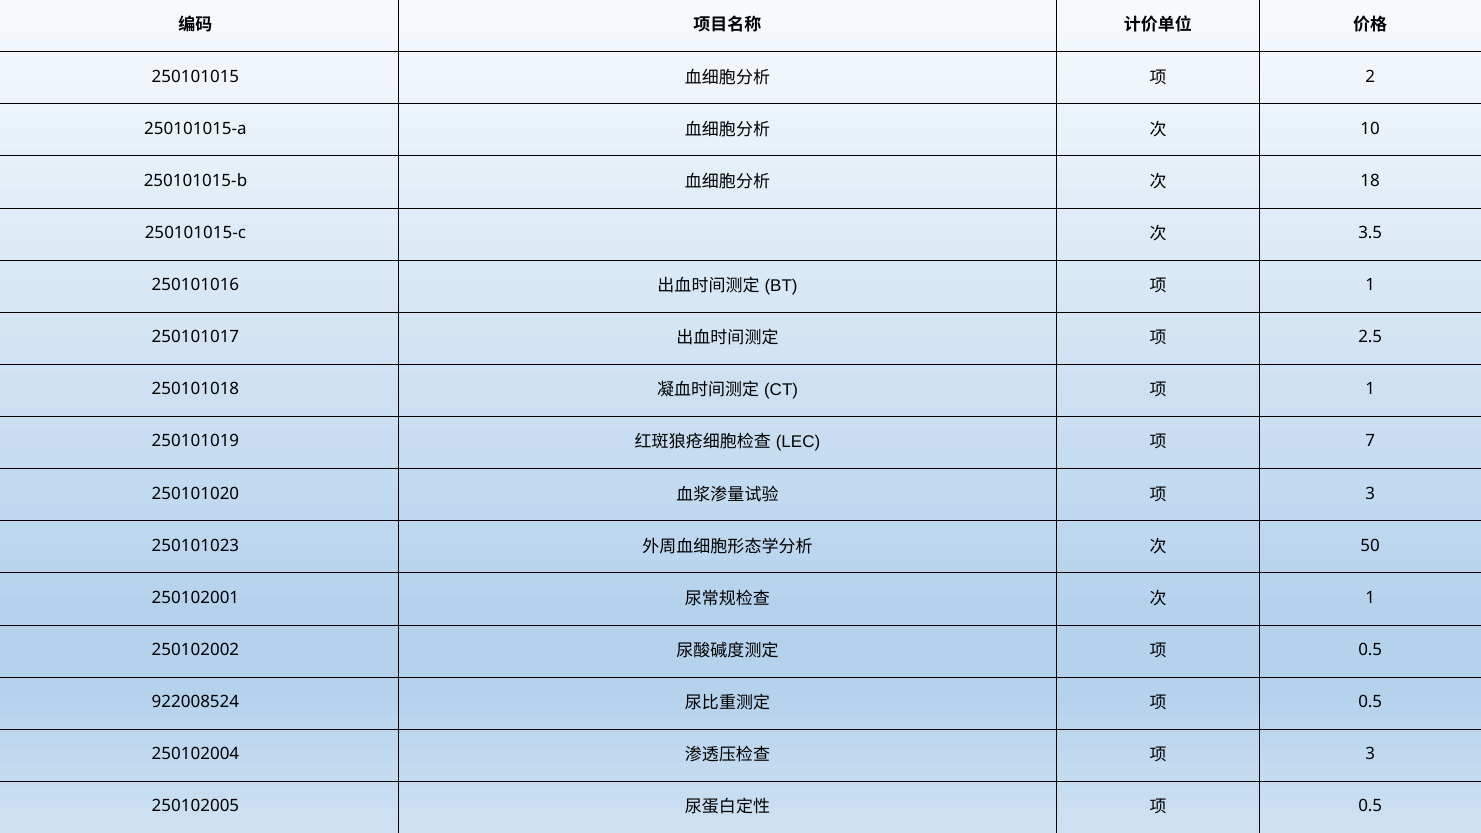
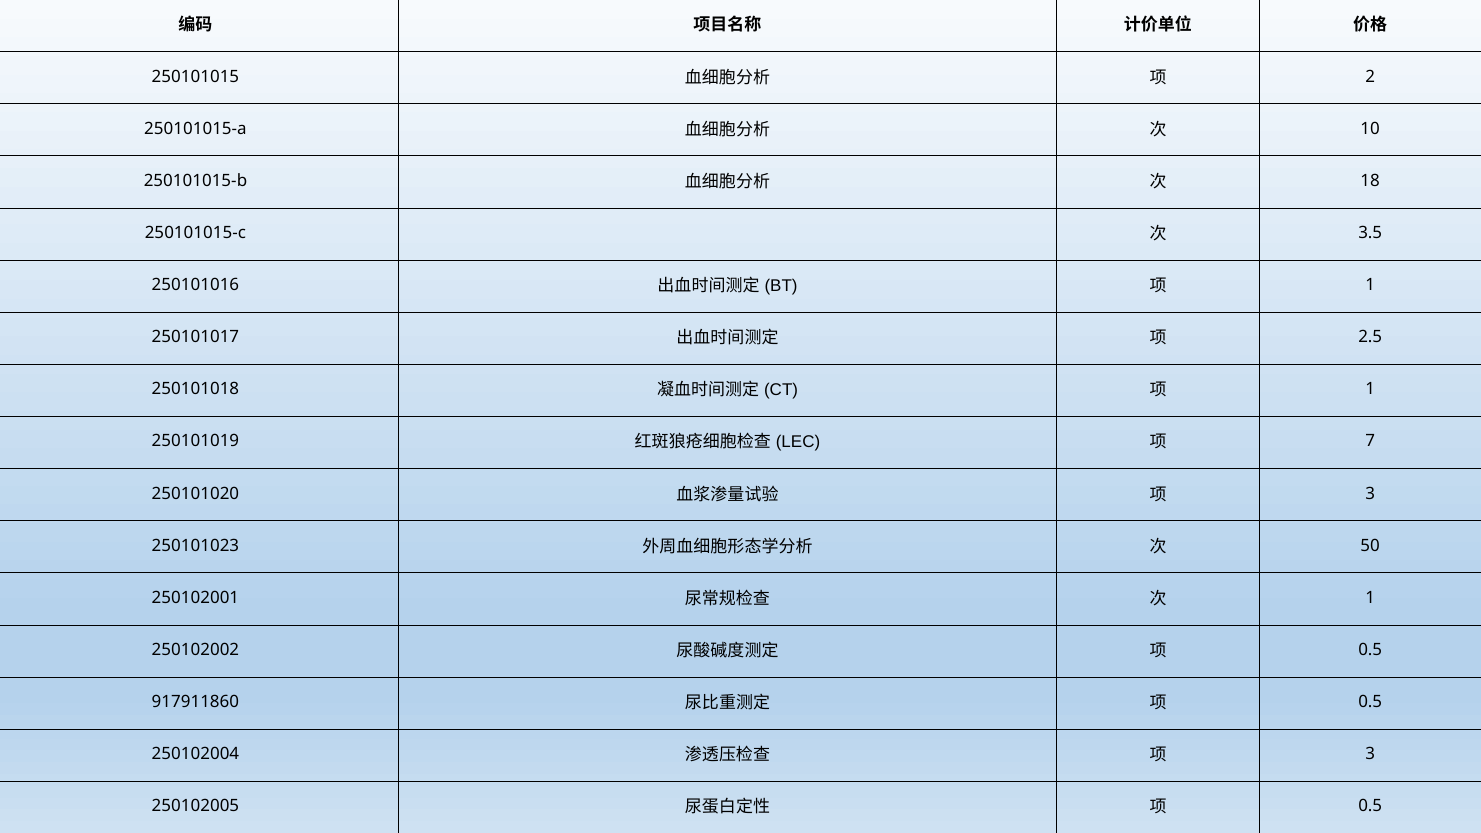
922008524: 922008524 -> 917911860 (195, 702)
